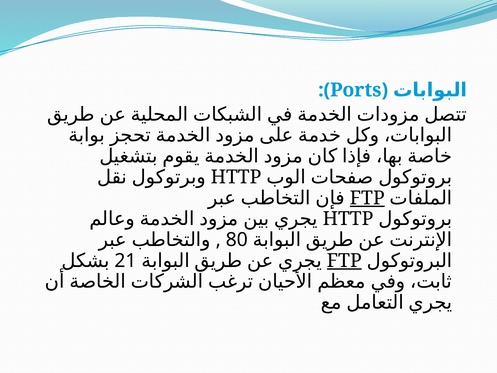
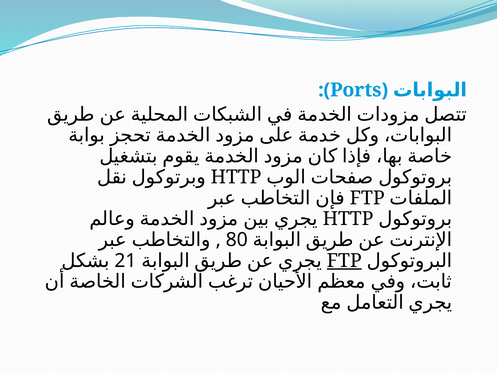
FTP underline: present -> none (367, 198)
